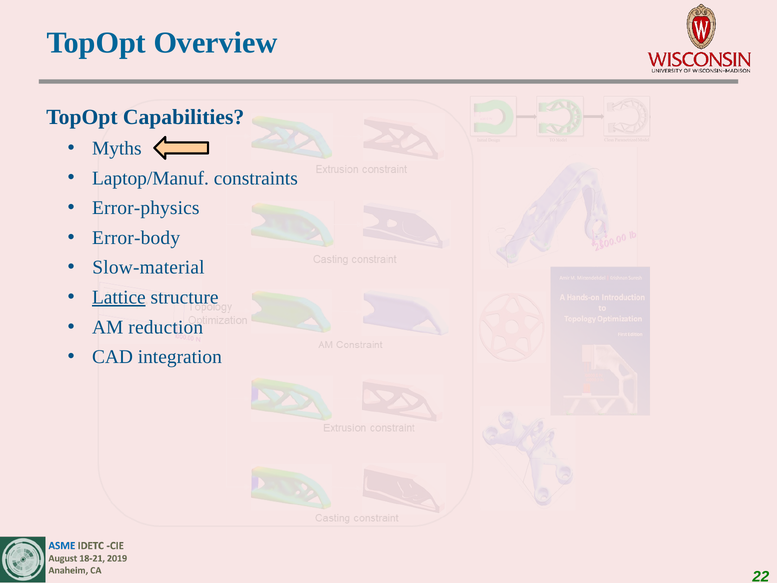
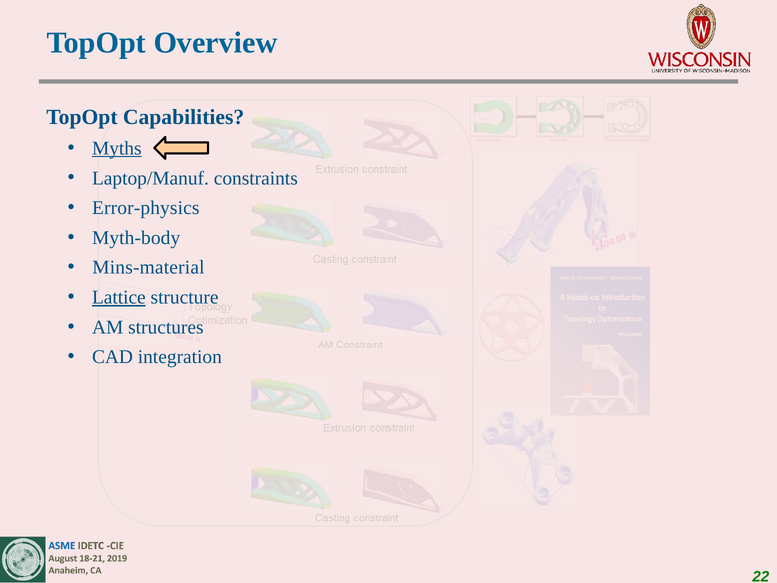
Myths underline: none -> present (117, 148)
Error-body: Error-body -> Myth-body (136, 238)
Slow-material: Slow-material -> Mins-material (148, 267)
reduction: reduction -> structures (166, 327)
